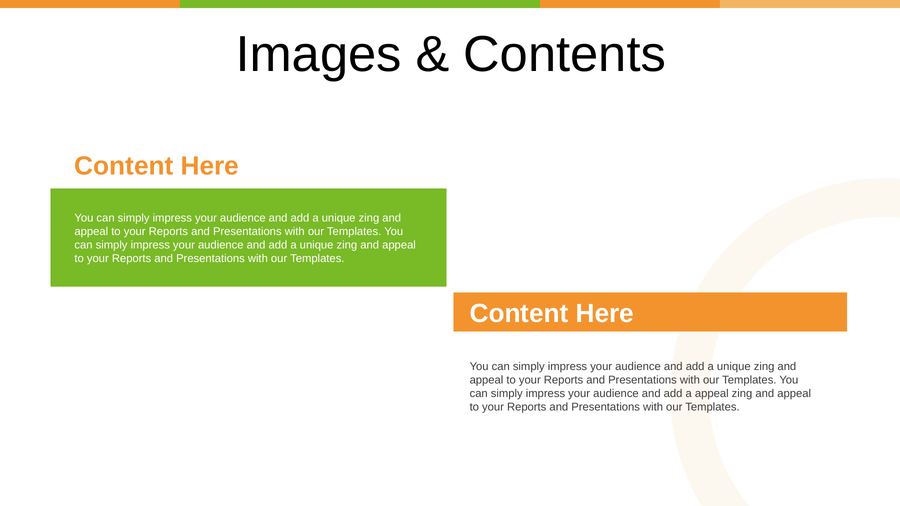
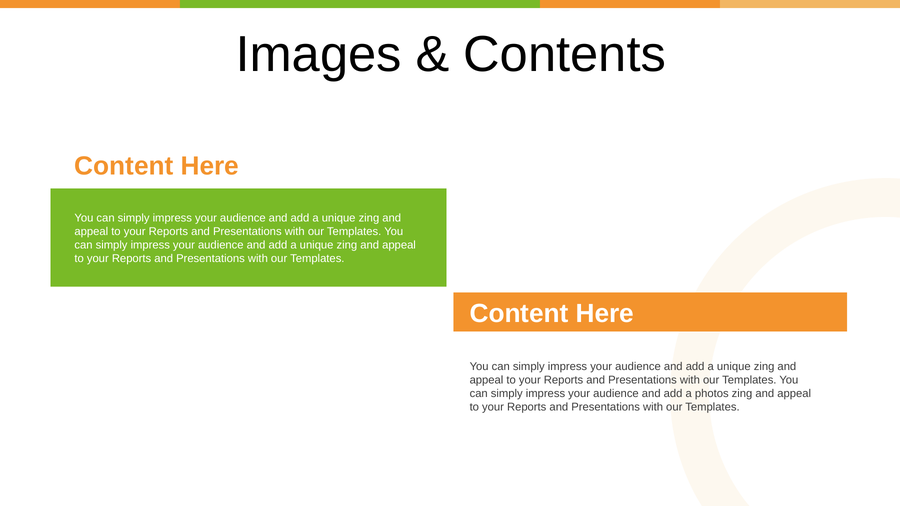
a appeal: appeal -> photos (712, 394)
